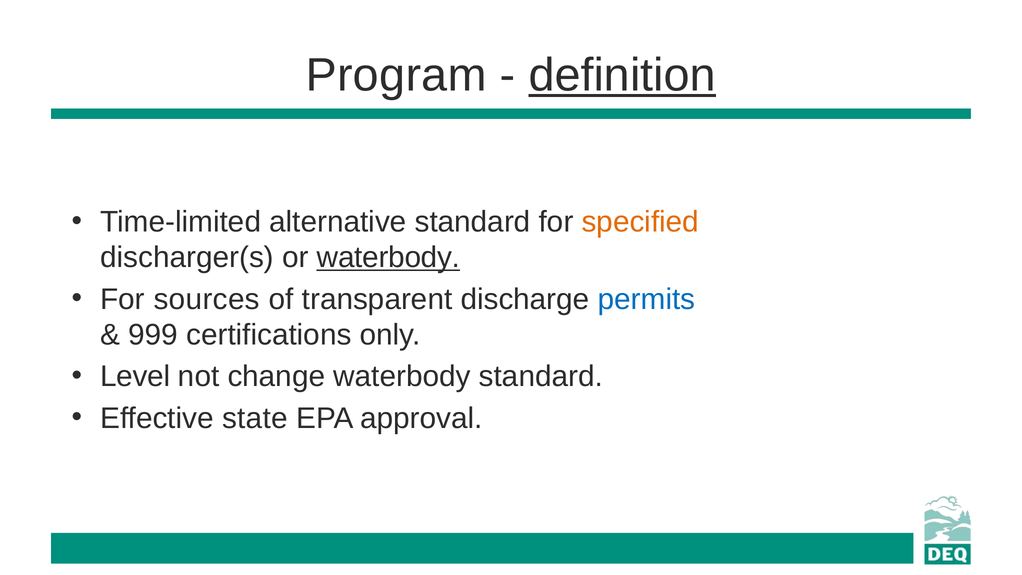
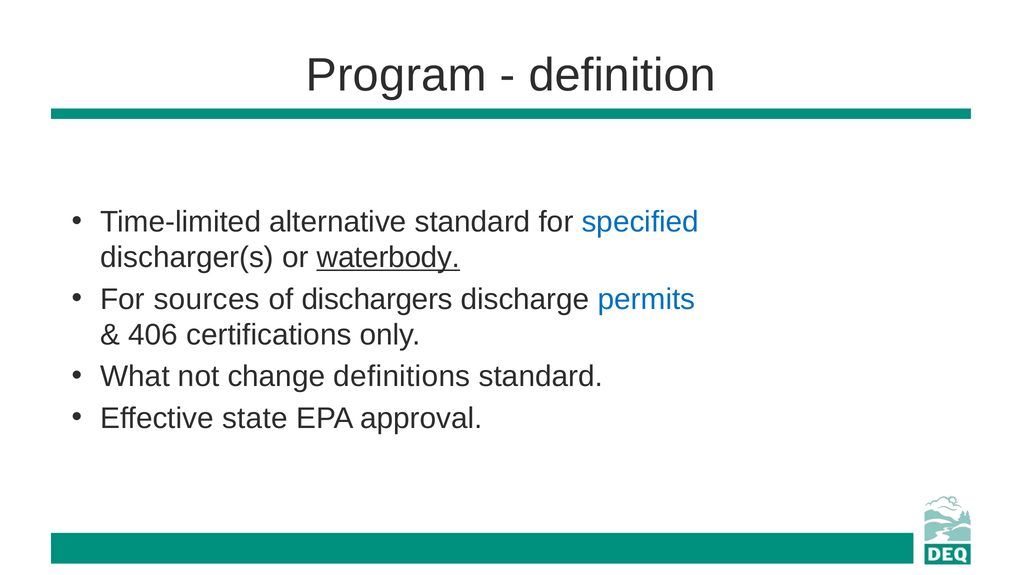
definition underline: present -> none (622, 75)
specified colour: orange -> blue (640, 222)
transparent: transparent -> dischargers (377, 299)
999: 999 -> 406 (153, 335)
Level: Level -> What (135, 377)
change waterbody: waterbody -> definitions (402, 377)
